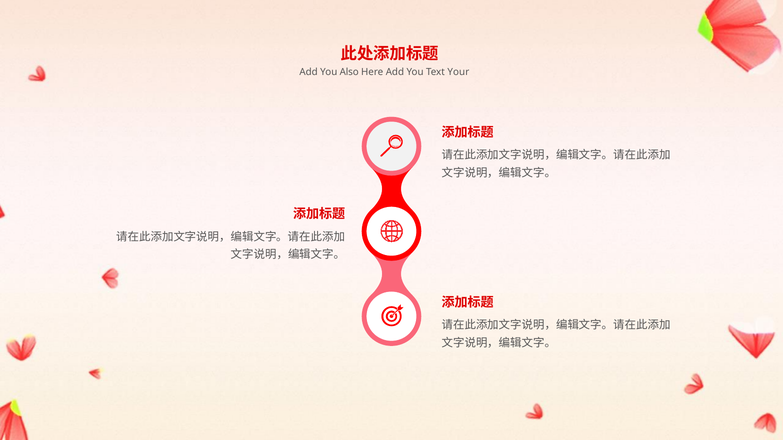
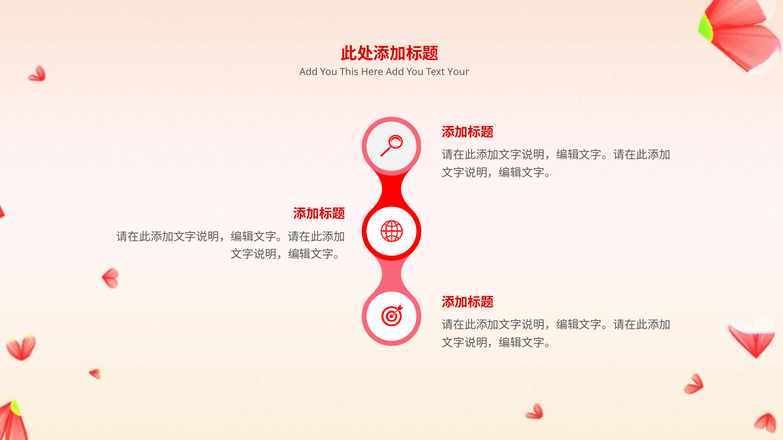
Also: Also -> This (349, 72)
